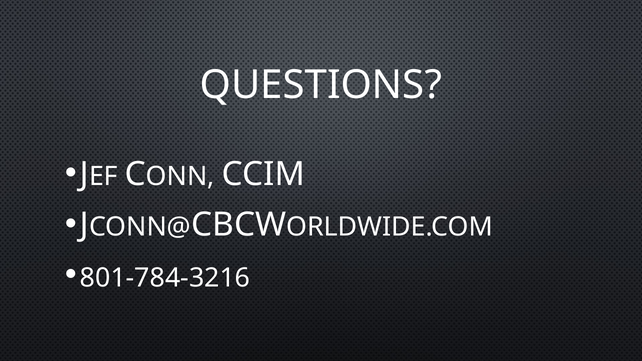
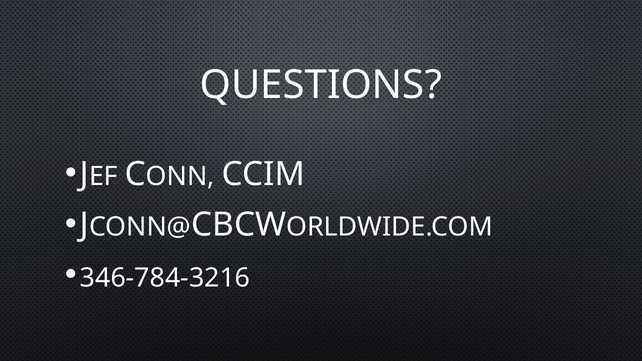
801-784-3216: 801-784-3216 -> 346-784-3216 (165, 278)
